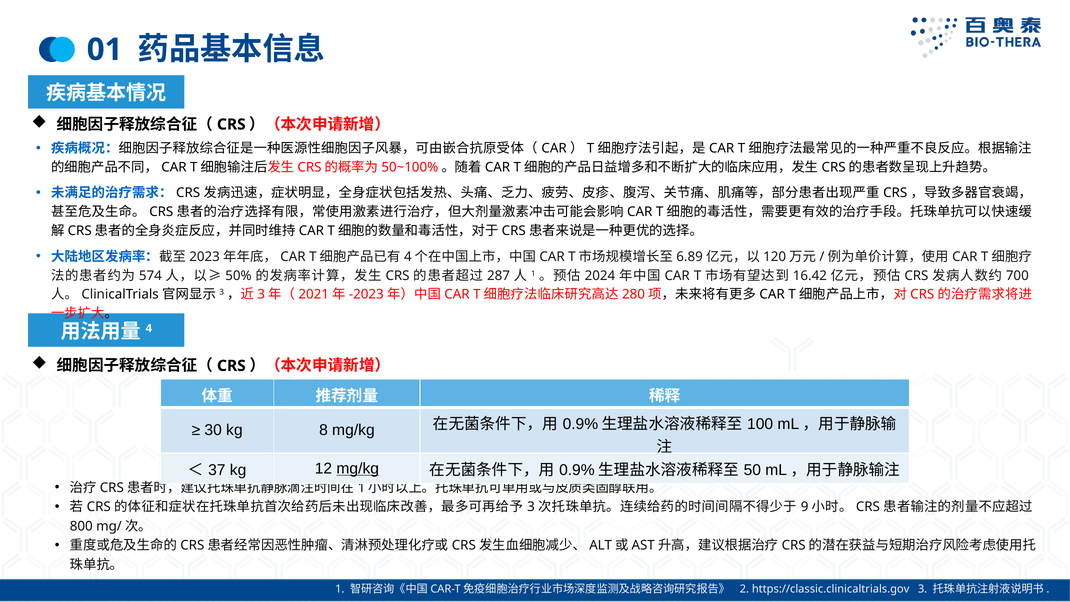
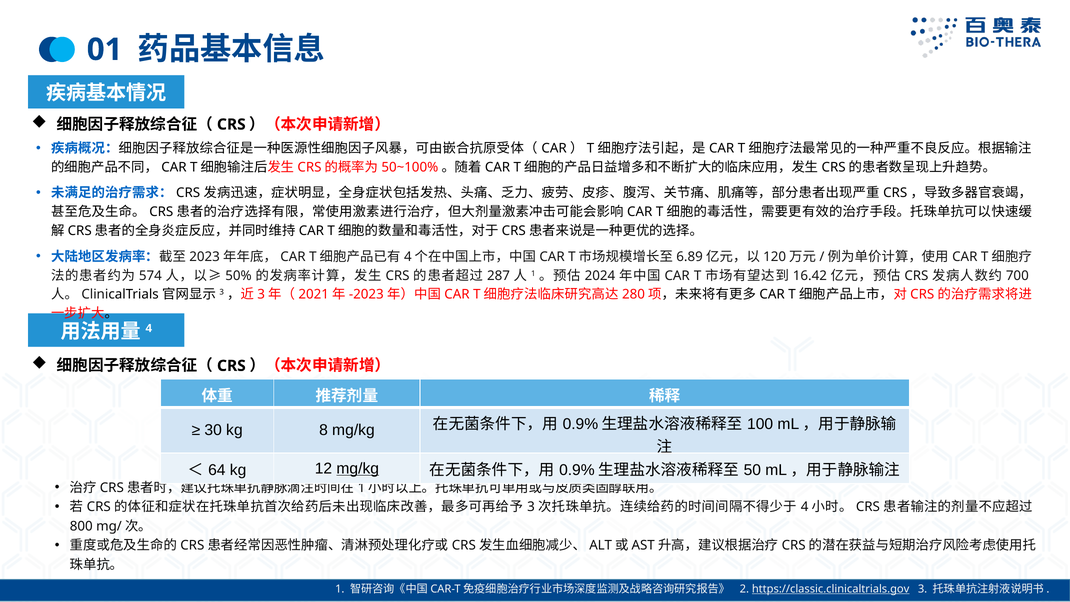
37: 37 -> 64 (217, 470)
9: 9 -> 4 (805, 507)
https://classic.clinicaltrials.gov underline: none -> present (831, 589)
